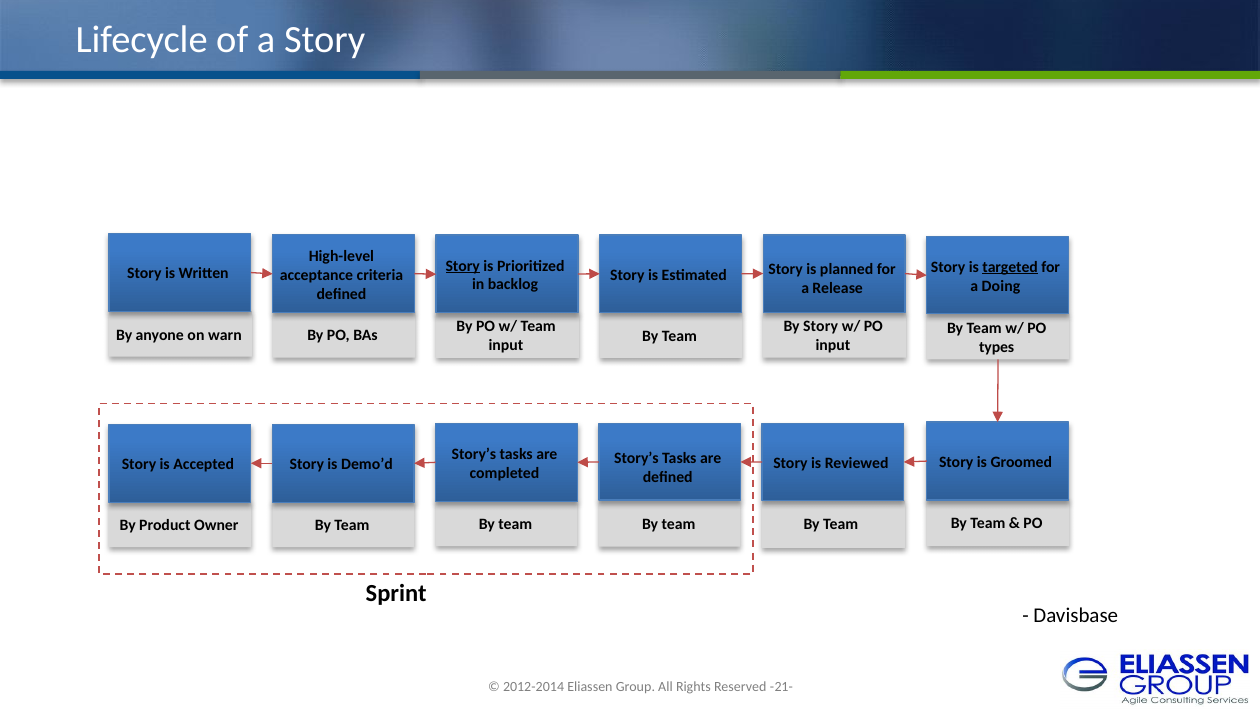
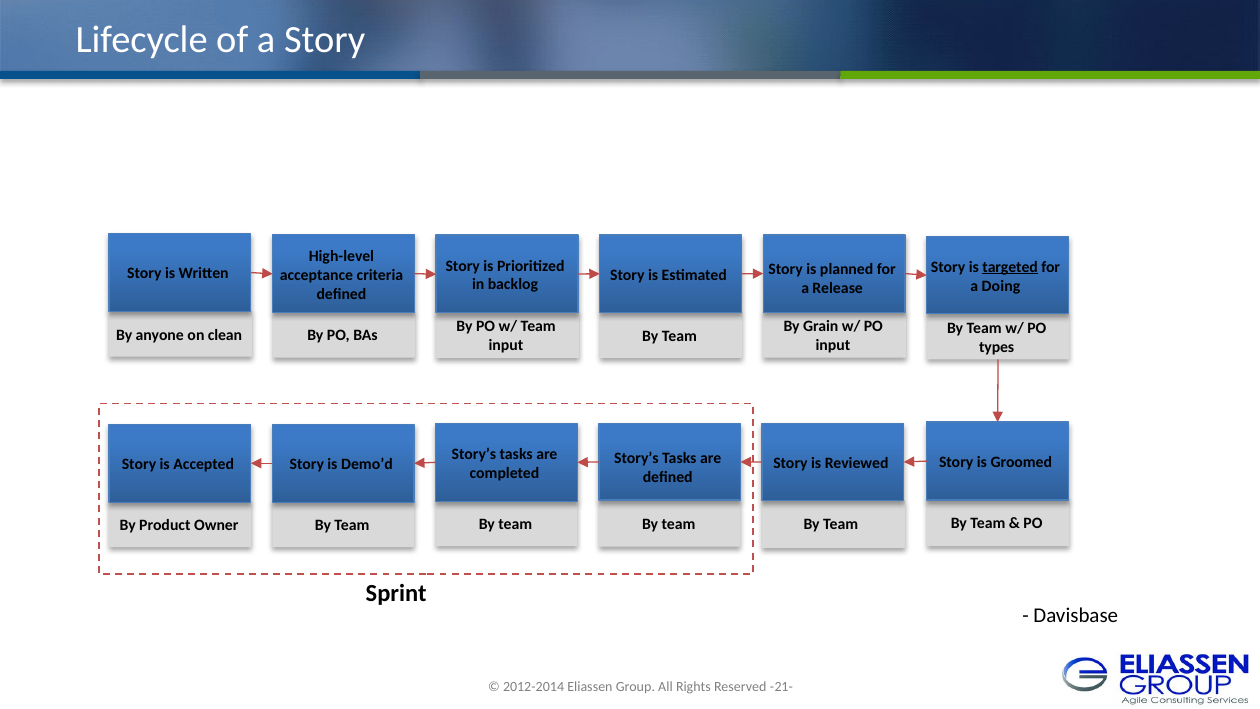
Story underline: present -> none (463, 266)
By Story: Story -> Grain (821, 326)
warn: warn -> clean (225, 335)
